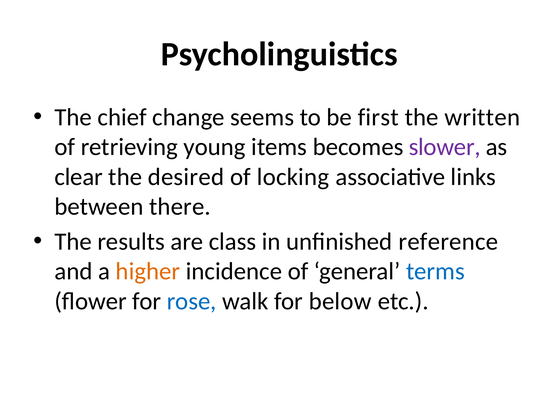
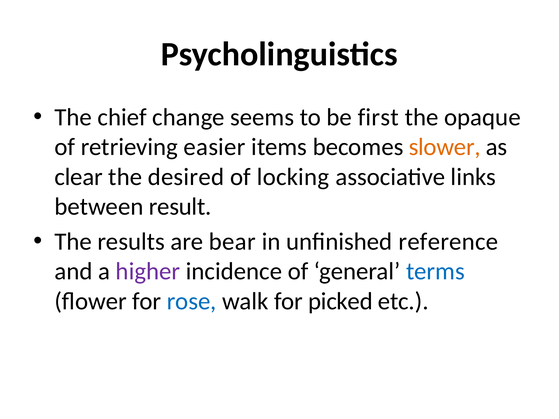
written: written -> opaque (482, 117)
young: young -> easier (215, 147)
slower colour: purple -> orange (445, 147)
there: there -> result (180, 207)
class: class -> bear (232, 242)
higher colour: orange -> purple (148, 271)
below: below -> picked (340, 301)
